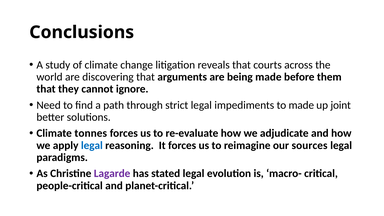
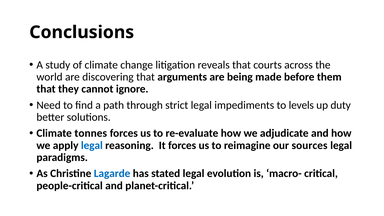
to made: made -> levels (301, 105)
joint: joint -> duty (341, 105)
Lagarde colour: purple -> blue (112, 174)
